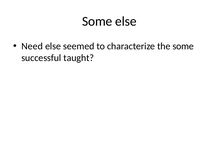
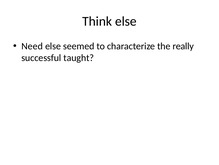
Some: Some -> Think (97, 21)
the some: some -> really (183, 46)
